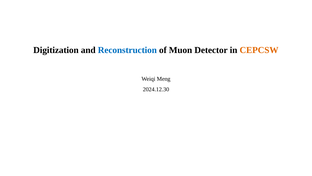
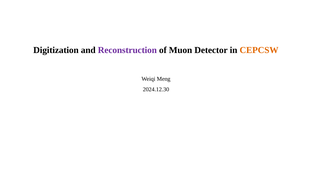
Reconstruction colour: blue -> purple (127, 50)
